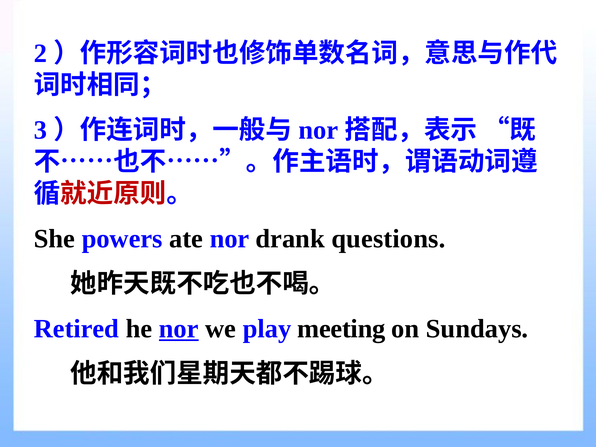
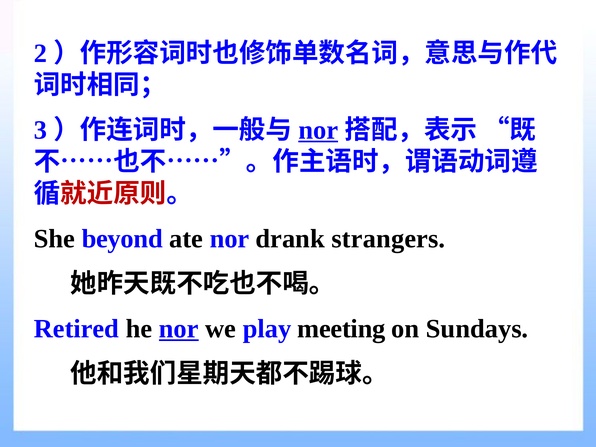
nor underline: none -> present (318, 130)
powers: powers -> beyond (122, 239)
questions: questions -> strangers (388, 239)
